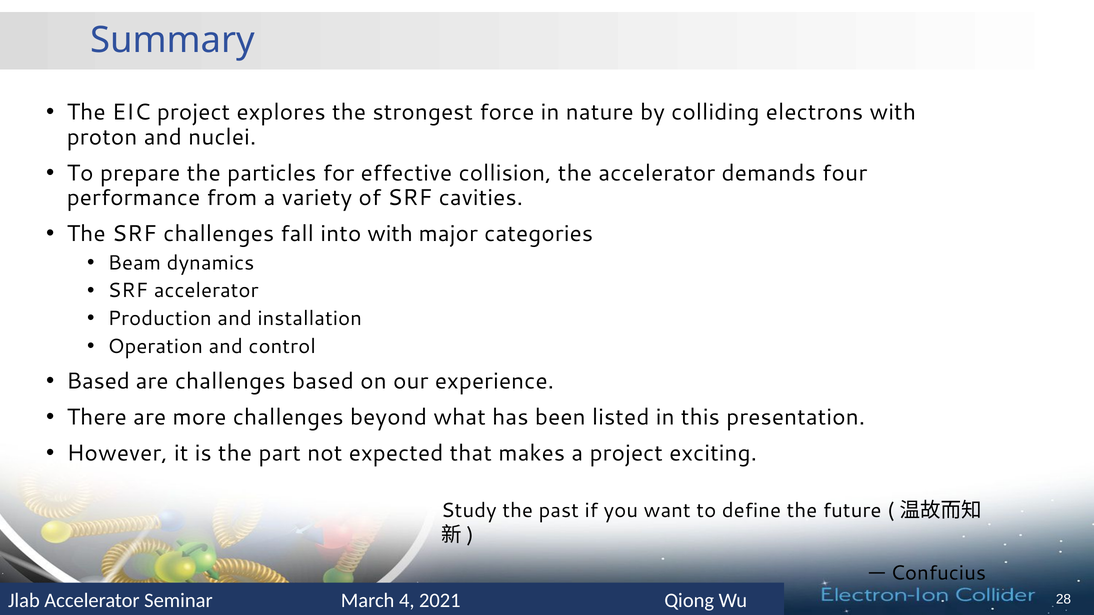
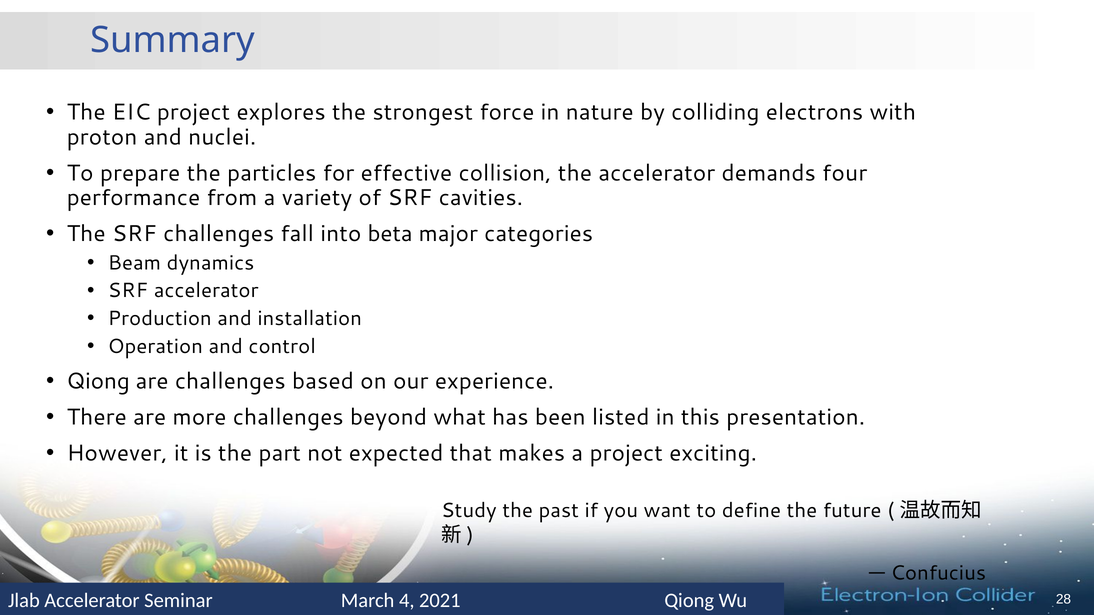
into with: with -> beta (390, 234)
Based: Based -> Qiong (98, 381)
